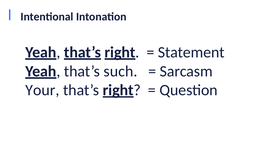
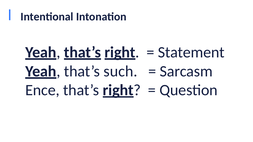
Your: Your -> Ence (42, 90)
